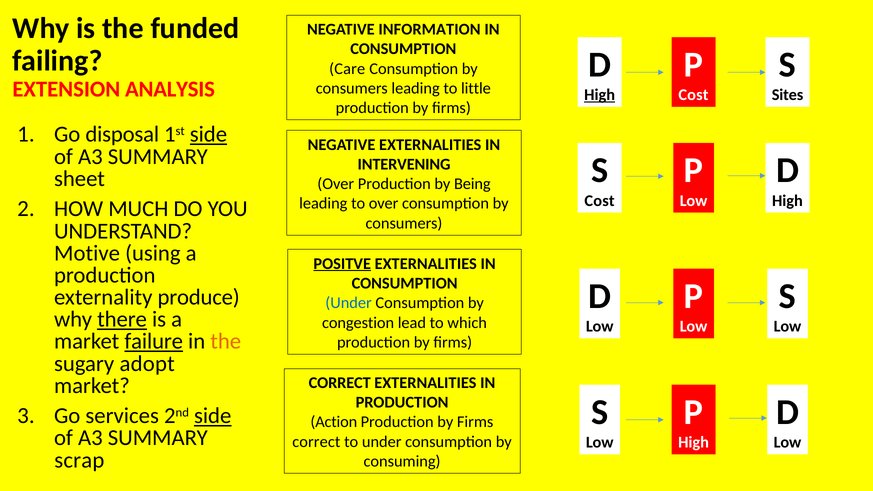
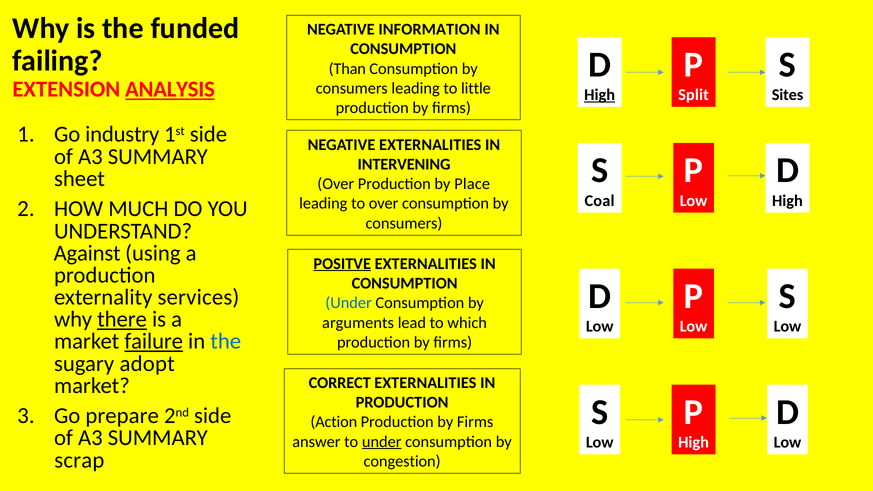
Care: Care -> Than (347, 69)
ANALYSIS underline: none -> present (170, 89)
Cost: Cost -> Split (693, 95)
disposal: disposal -> industry (122, 135)
side underline: present -> none (208, 135)
Being: Being -> Place (472, 184)
Cost: Cost -> Coal (600, 201)
Motive: Motive -> Against (87, 253)
produce: produce -> services (198, 297)
congestion: congestion -> arguments (358, 323)
the colour: orange -> blue (226, 341)
services: services -> prepare (122, 416)
side underline: present -> none (213, 416)
correct: correct -> answer (316, 442)
under underline: none -> present (382, 442)
consuming: consuming -> congestion (402, 461)
